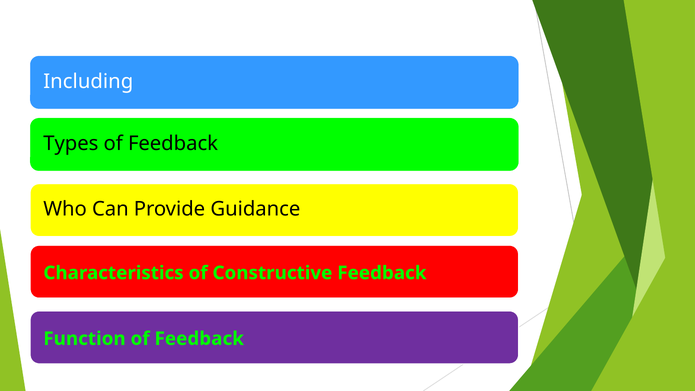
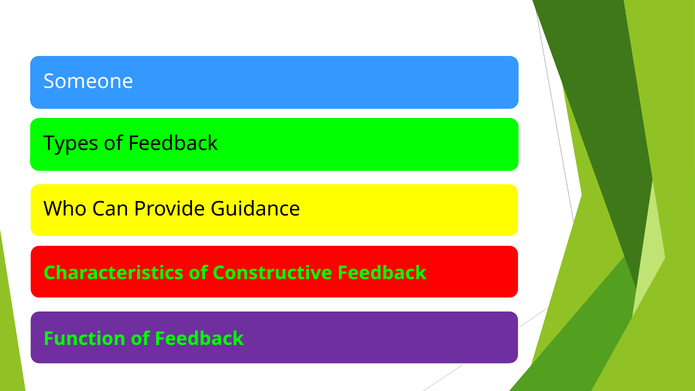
Including: Including -> Someone (88, 81)
